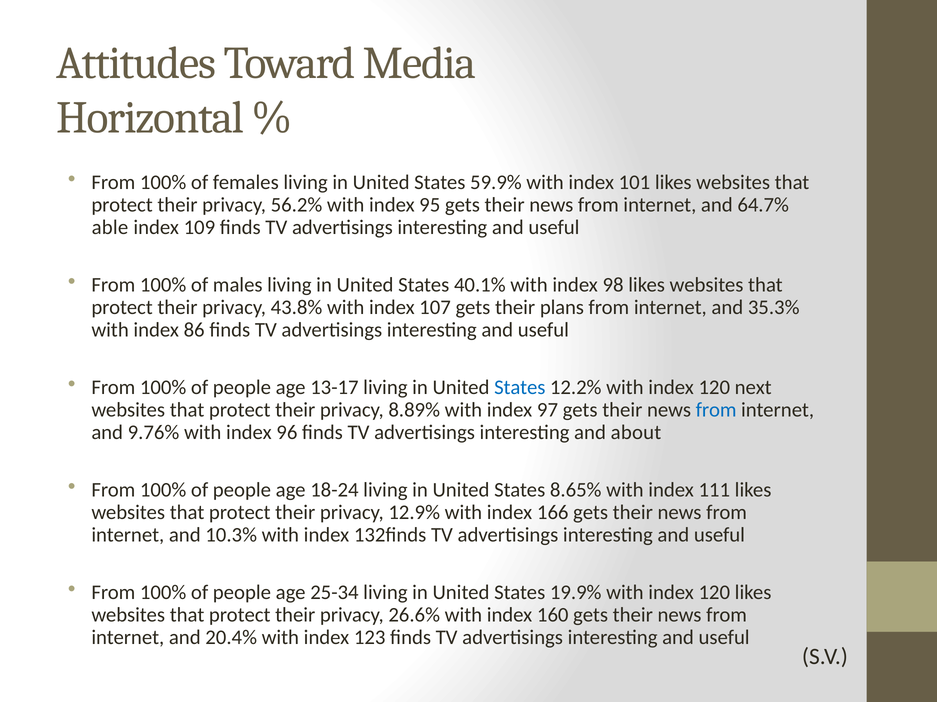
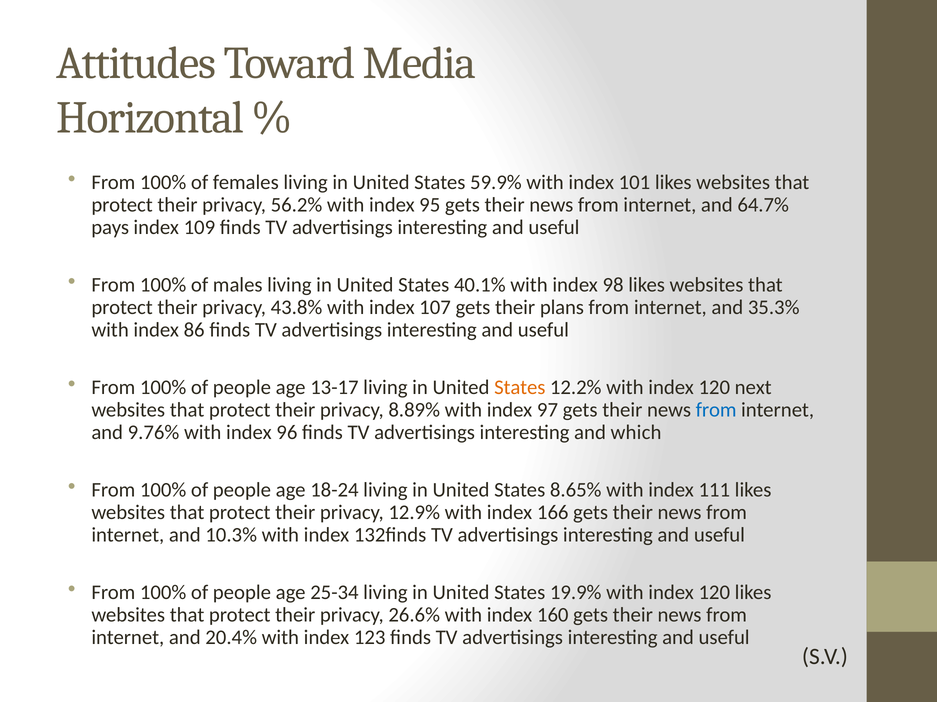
able: able -> pays (110, 228)
States colour: blue -> orange (520, 388)
about: about -> which (636, 433)
